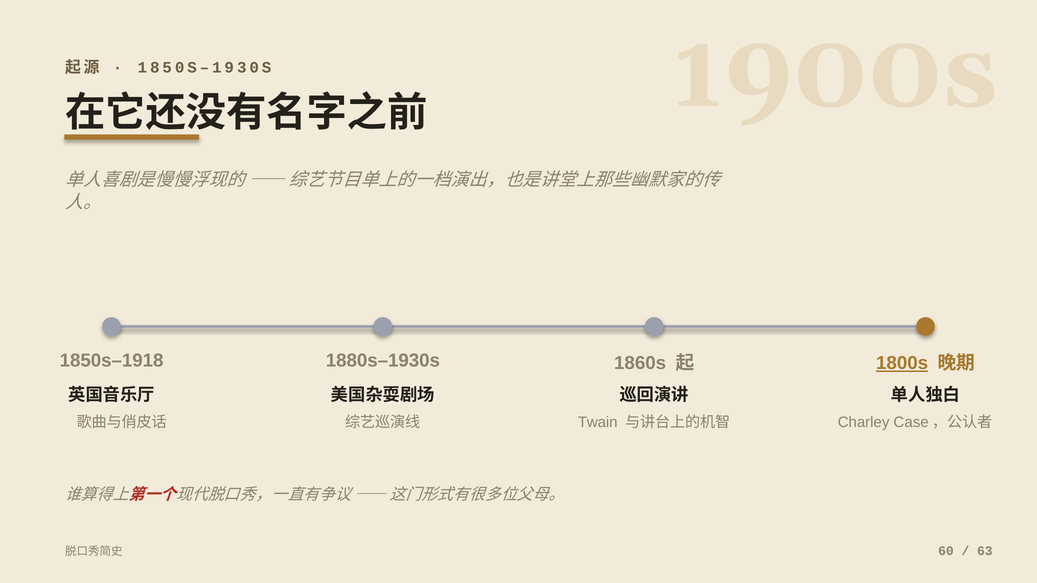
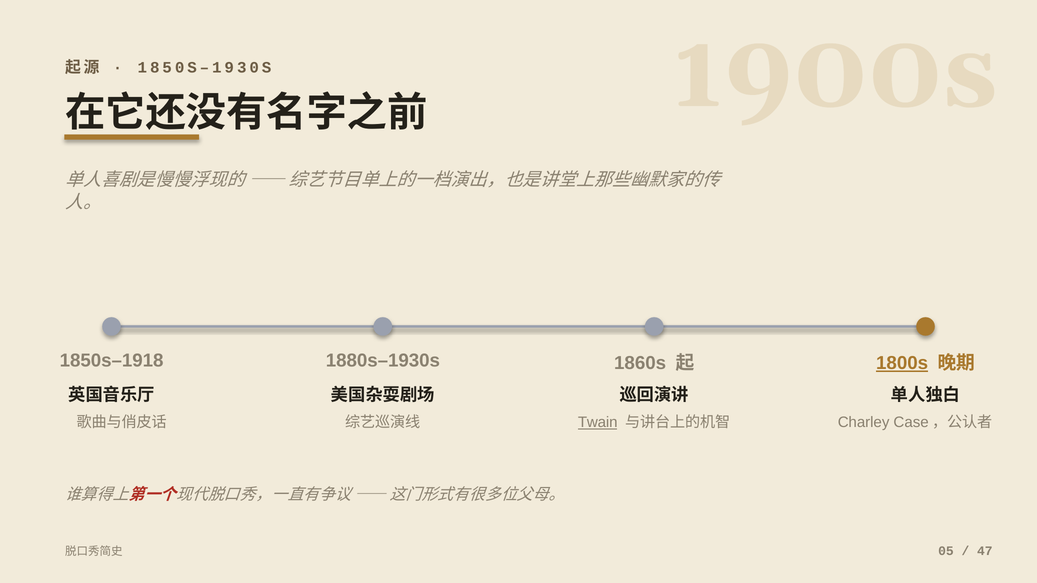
Twain underline: none -> present (598, 423)
60: 60 -> 05 (946, 551)
63: 63 -> 47 (985, 551)
